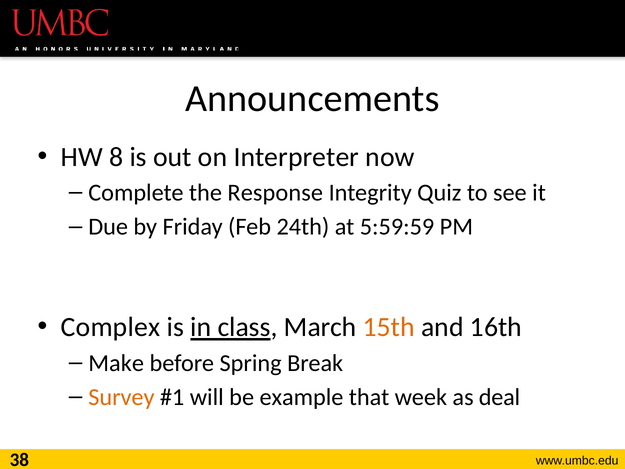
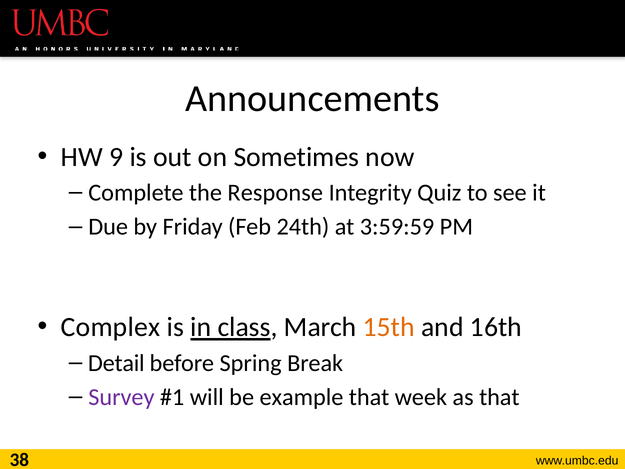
8: 8 -> 9 (116, 157)
Interpreter: Interpreter -> Sometimes (296, 157)
5:59:59: 5:59:59 -> 3:59:59 (397, 227)
Make: Make -> Detail (116, 363)
Survey colour: orange -> purple (121, 397)
as deal: deal -> that (499, 397)
